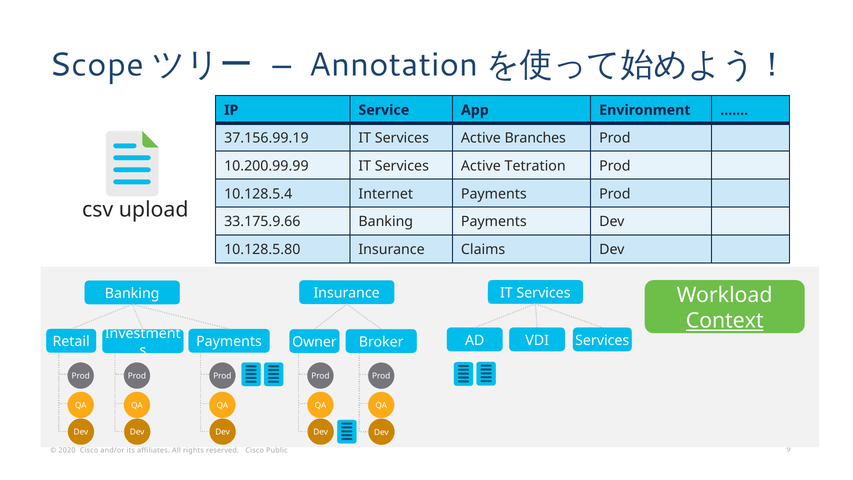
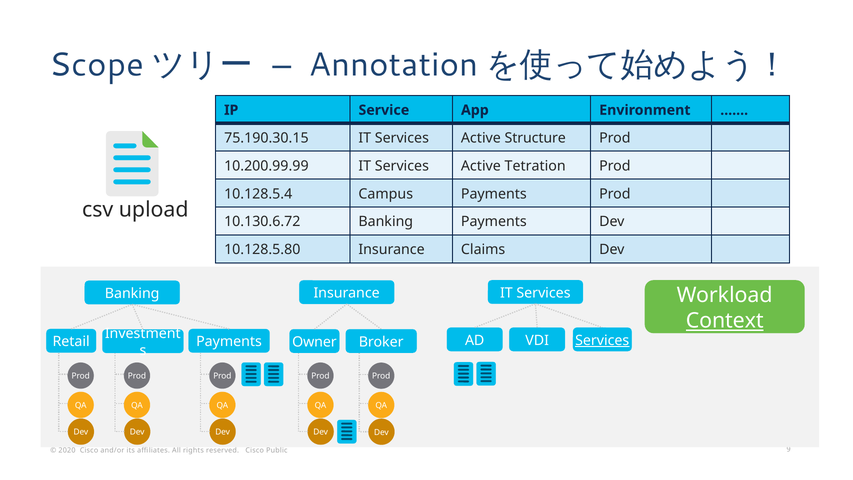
37.156.99.19: 37.156.99.19 -> 75.190.30.15 (266, 138)
Branches: Branches -> Structure (535, 138)
Internet: Internet -> Campus (386, 194)
33.175.9.66: 33.175.9.66 -> 10.130.6.72 (262, 222)
Services underline: none -> present (602, 340)
